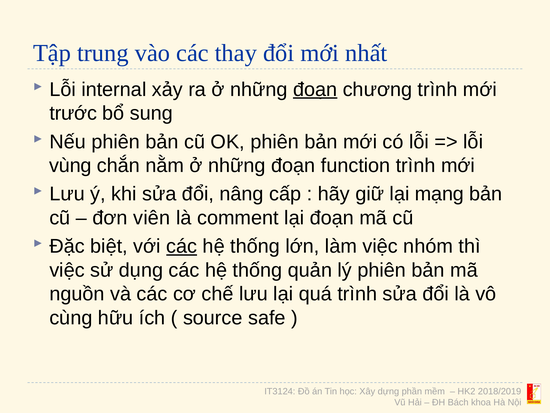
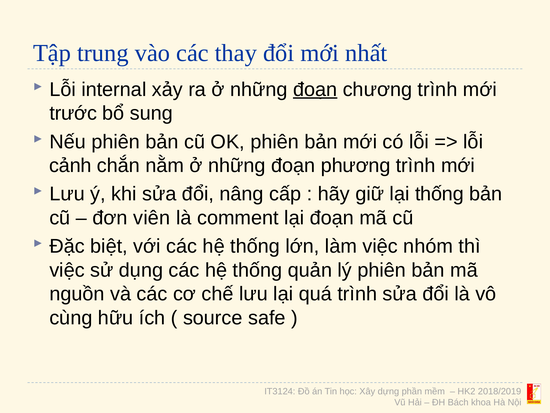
vùng: vùng -> cảnh (70, 165)
function: function -> phương (356, 165)
lại mạng: mạng -> thống (439, 194)
các underline: present -> none (182, 246)
